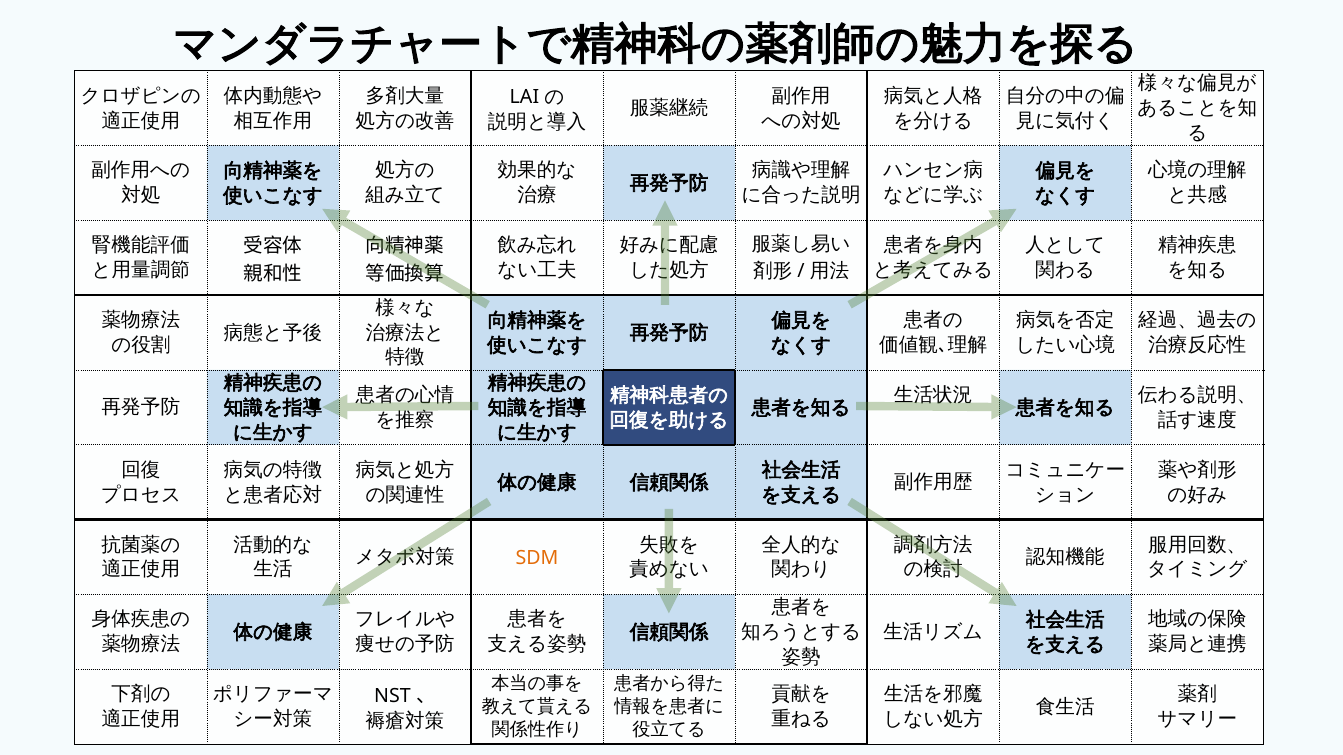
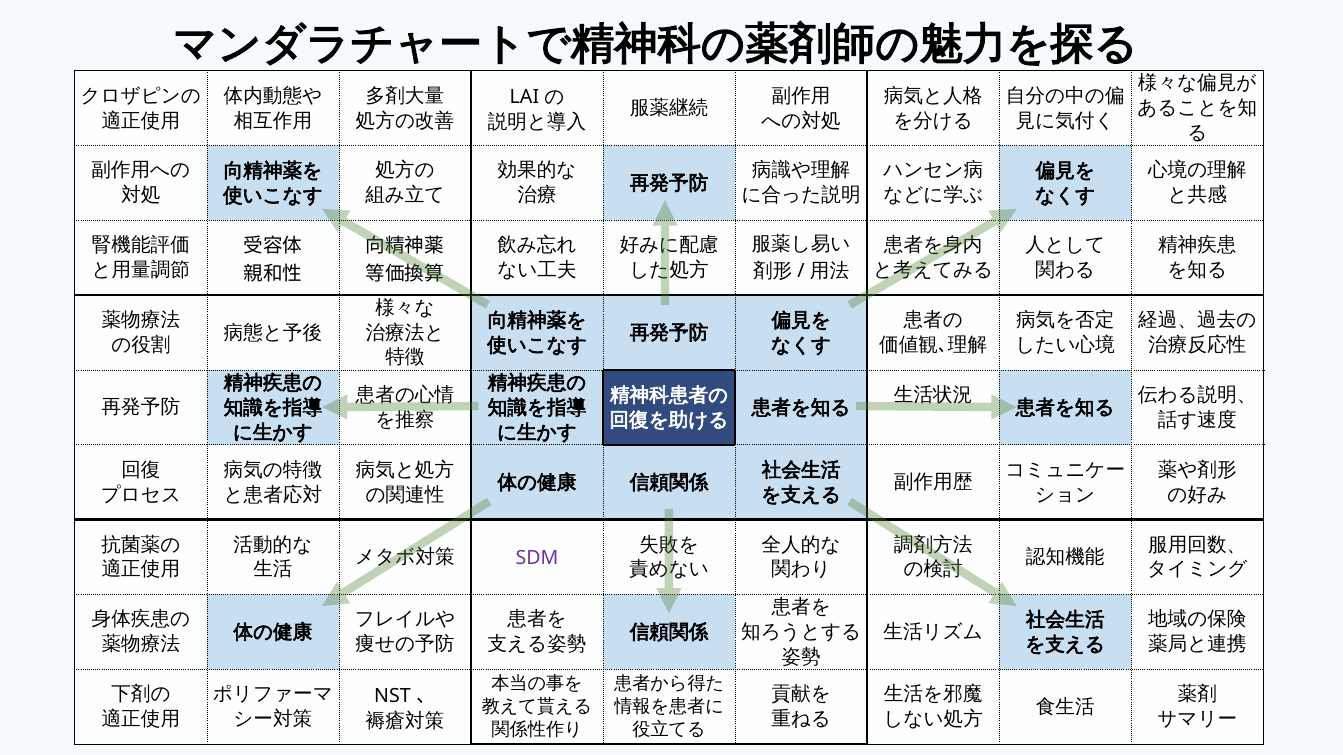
SDM colour: orange -> purple (537, 559)
